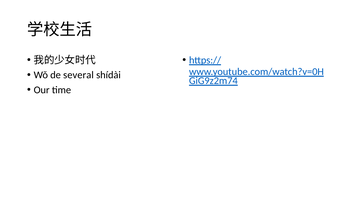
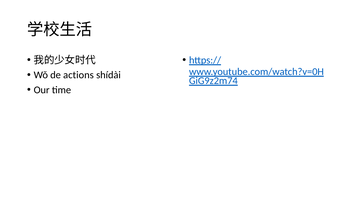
several: several -> actions (78, 75)
